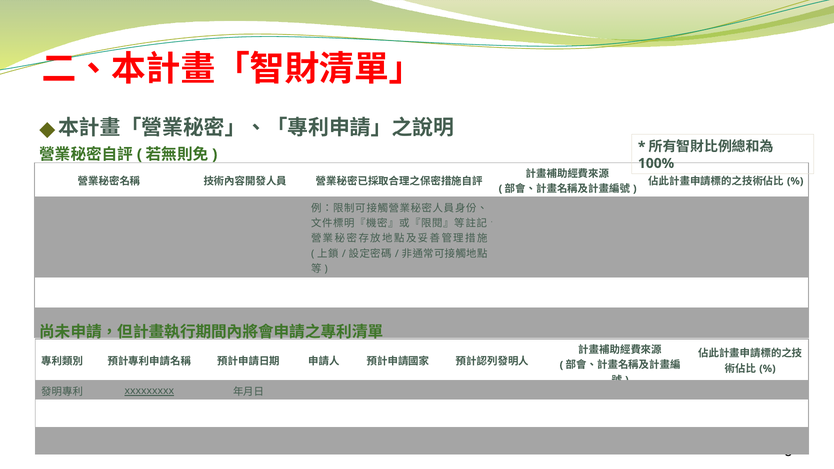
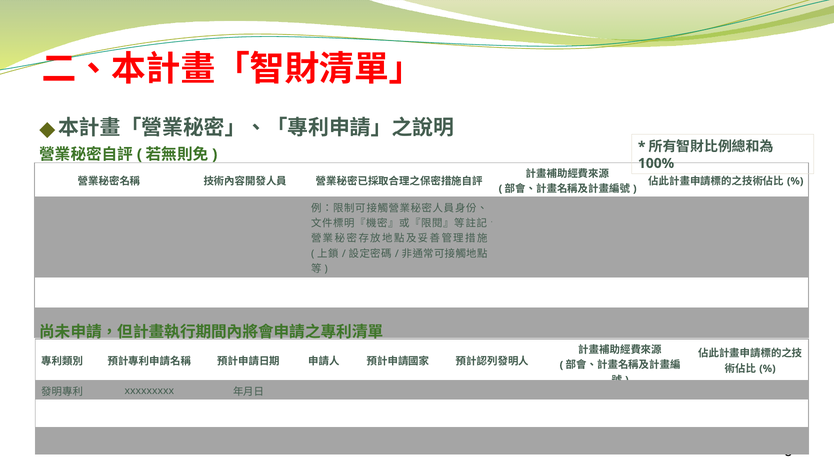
xxxxxxxxx underline: present -> none (149, 391)
